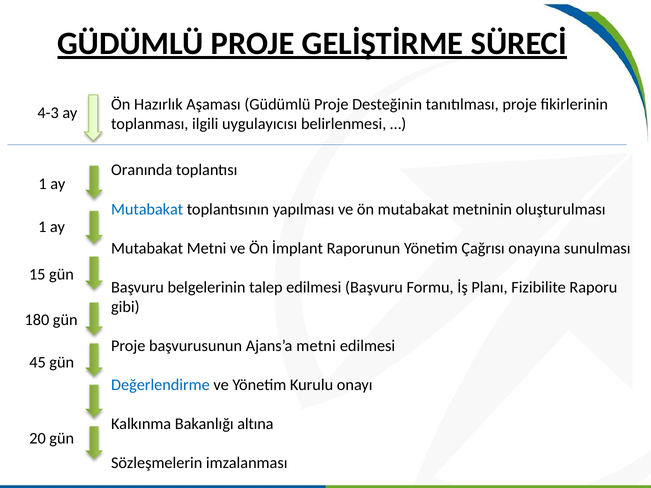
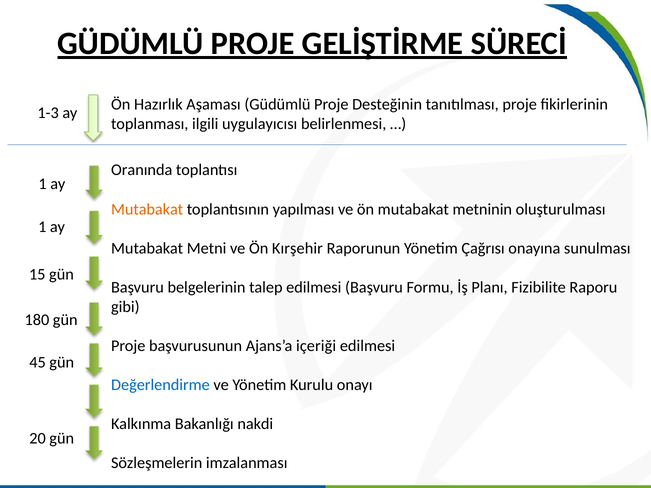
4-3: 4-3 -> 1-3 (48, 113)
Mutabakat colour: blue -> orange (147, 209)
İmplant: İmplant -> Kırşehir (297, 248)
Ajans’a metni: metni -> içeriği (316, 346)
altına: altına -> nakdi (255, 424)
